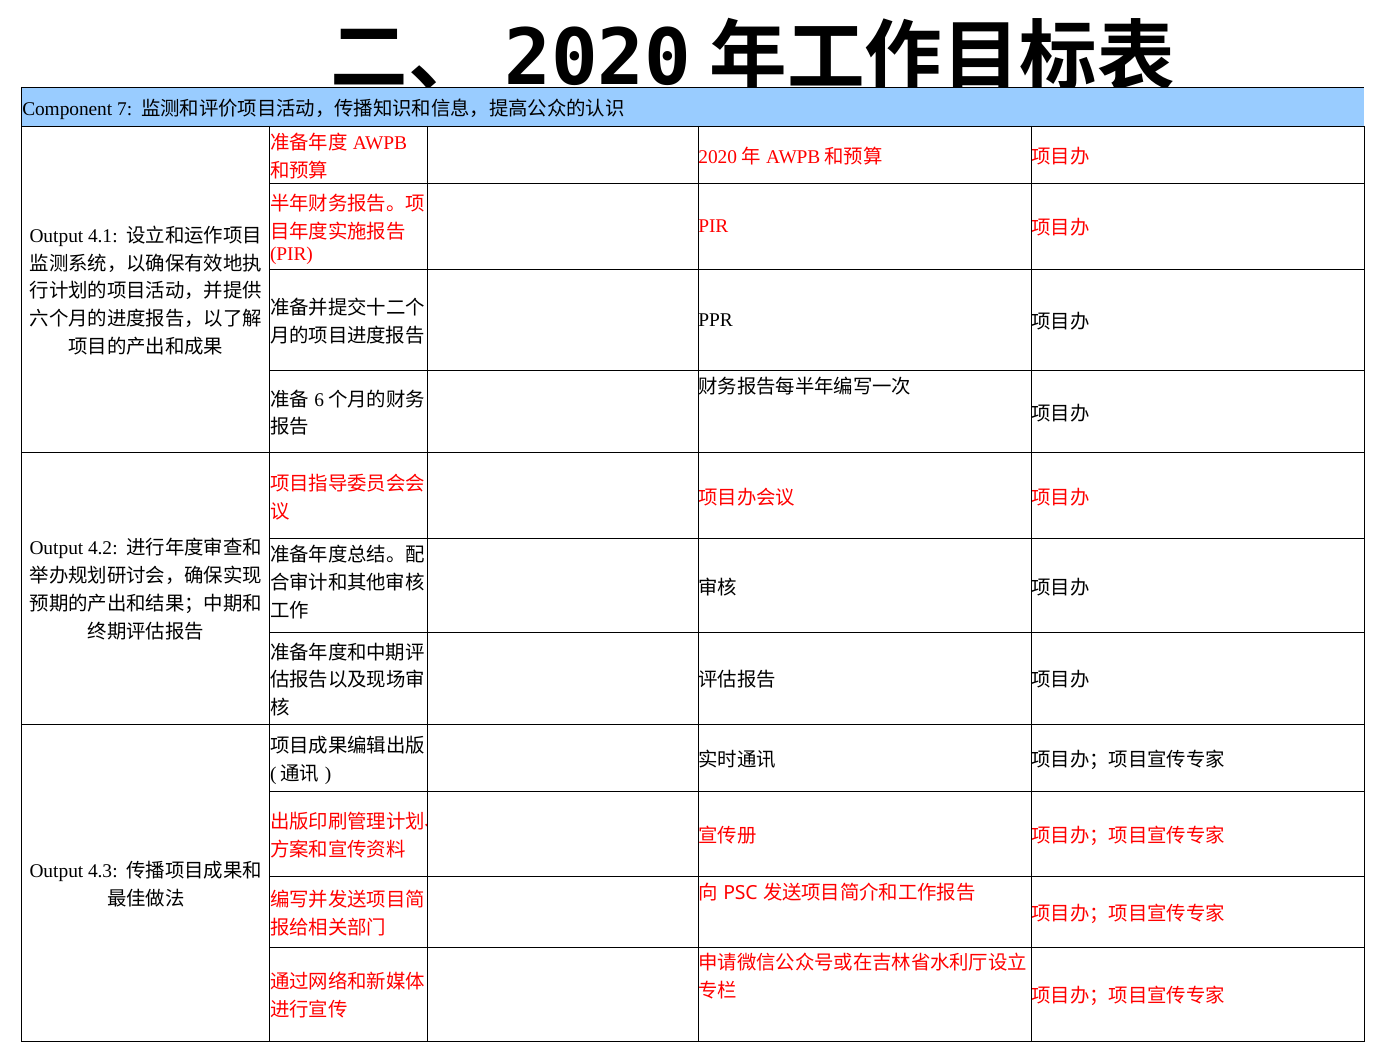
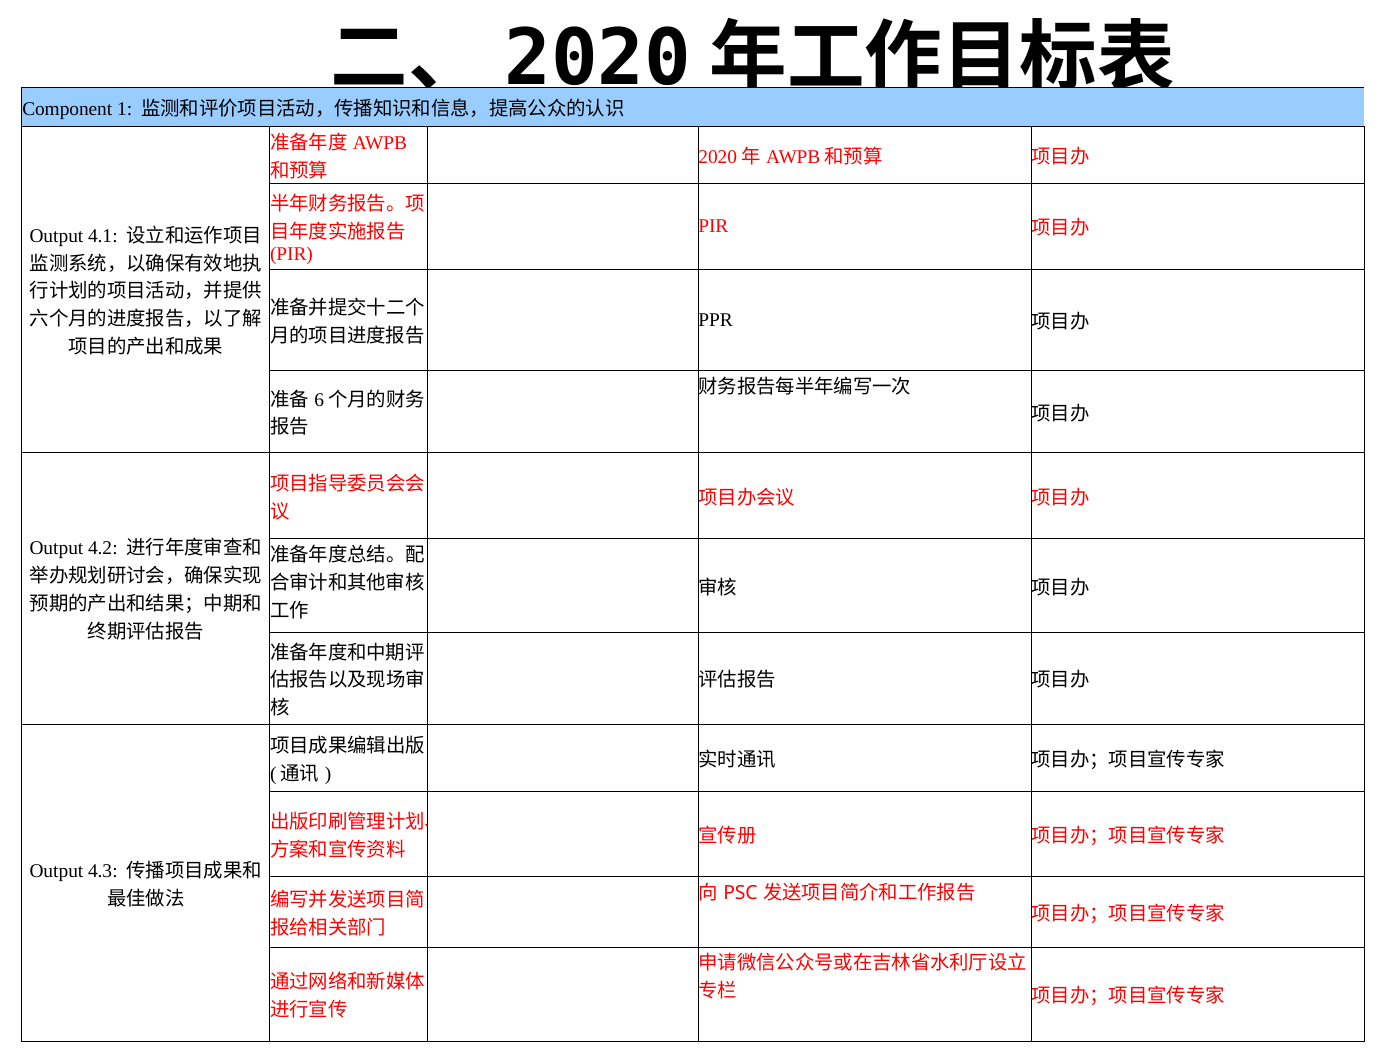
7: 7 -> 1 (125, 109)
